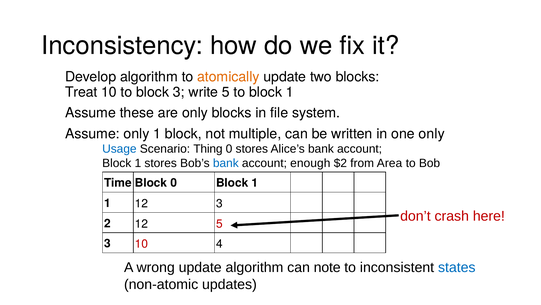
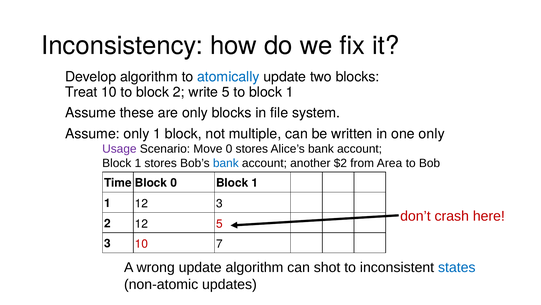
atomically colour: orange -> blue (228, 77)
block 3: 3 -> 2 (179, 92)
Usage colour: blue -> purple (119, 149)
Thing: Thing -> Move (208, 149)
enough: enough -> another (310, 163)
4: 4 -> 7 (219, 243)
note: note -> shot (327, 267)
